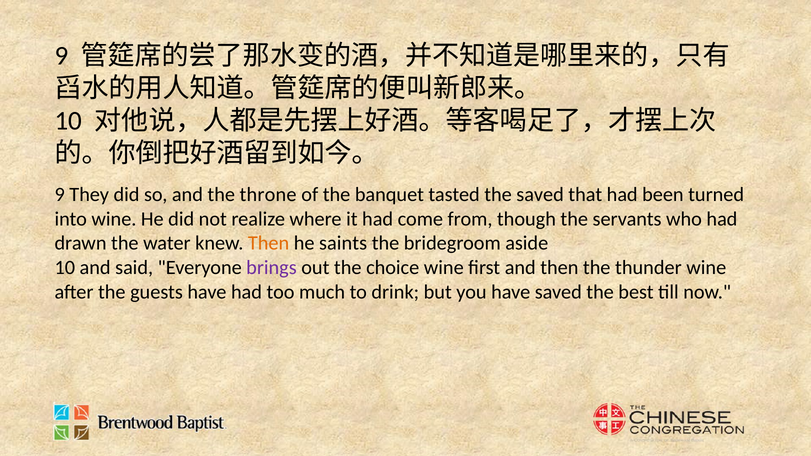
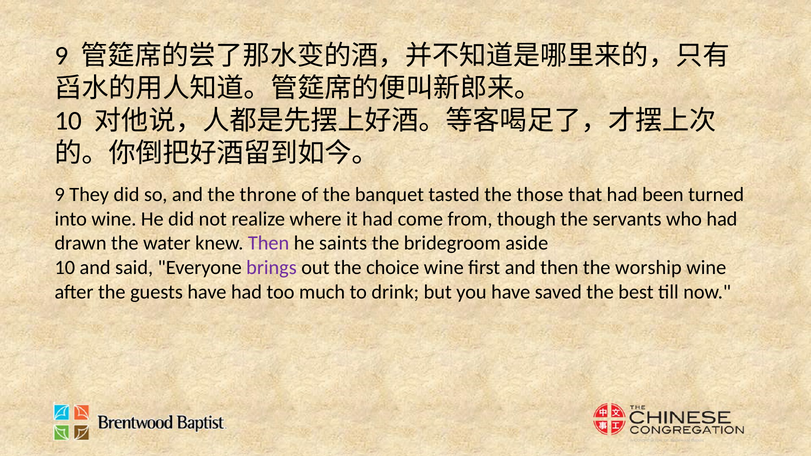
the saved: saved -> those (540, 195)
Then colour: orange -> purple (269, 243)
thunder: thunder -> worship (648, 268)
